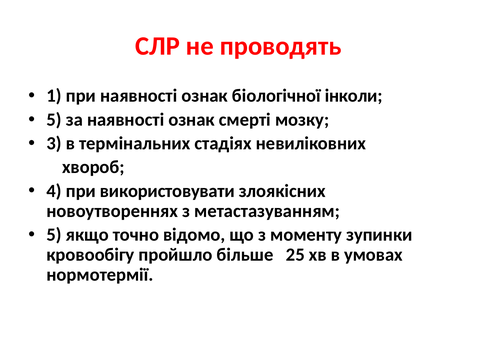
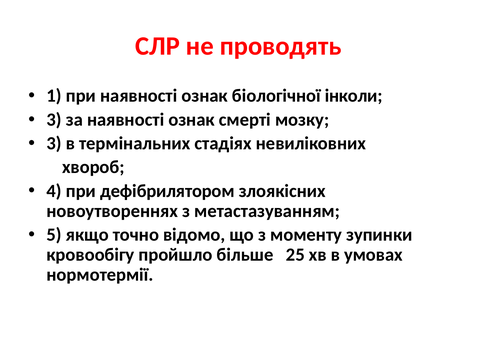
5: 5 -> 3 (54, 120)
використовувати: використовувати -> дефібрилятором (167, 191)
